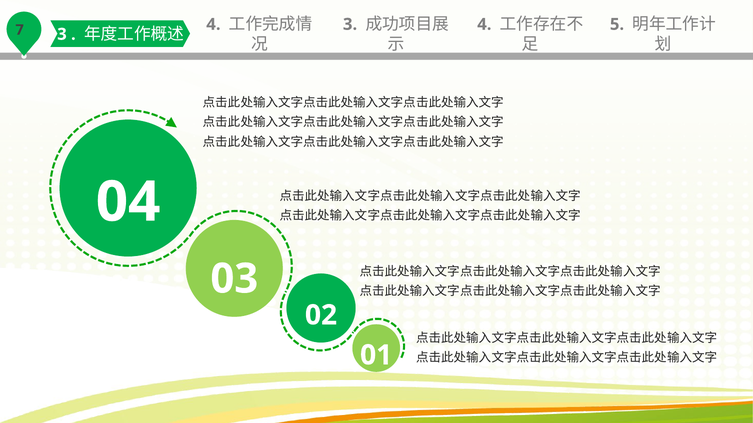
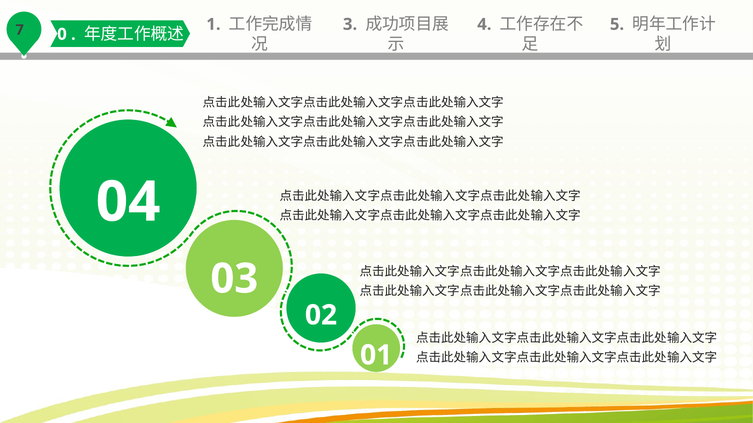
3: 3 -> 0 (62, 34)
4: 4 -> 1 (213, 24)
